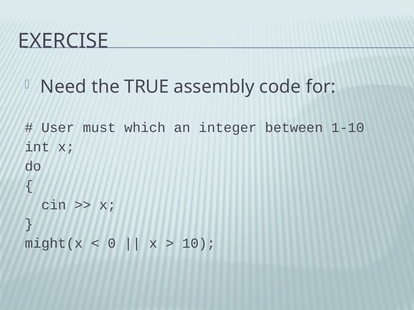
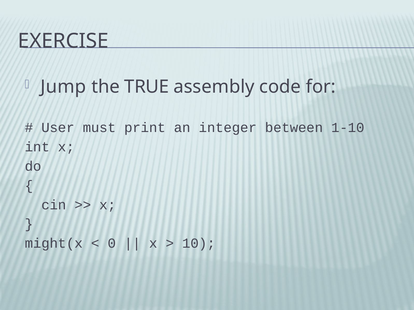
Need: Need -> Jump (63, 87)
which: which -> print (145, 128)
